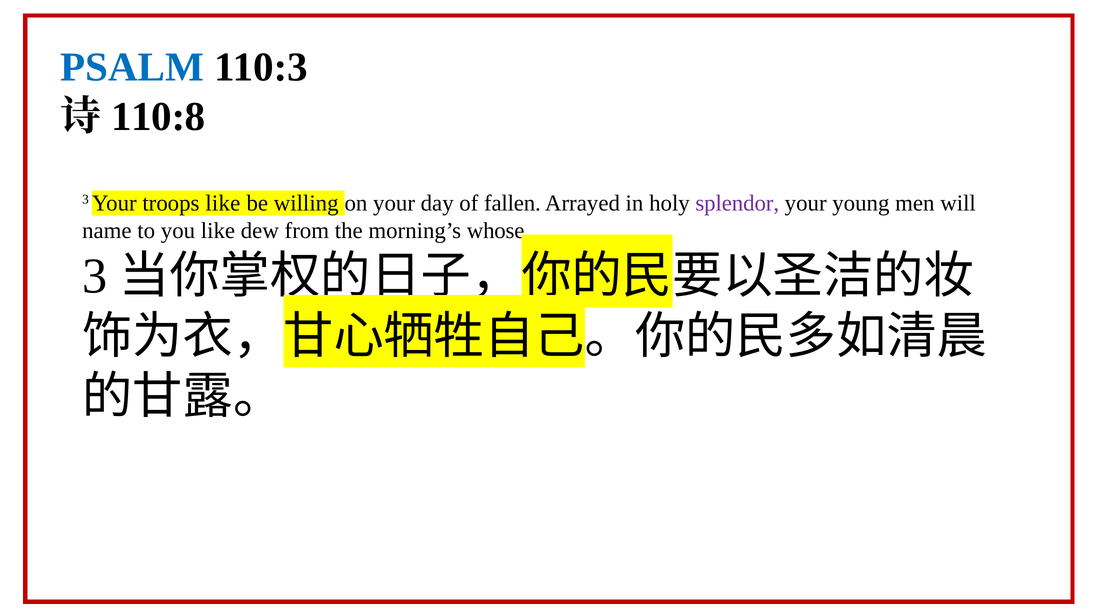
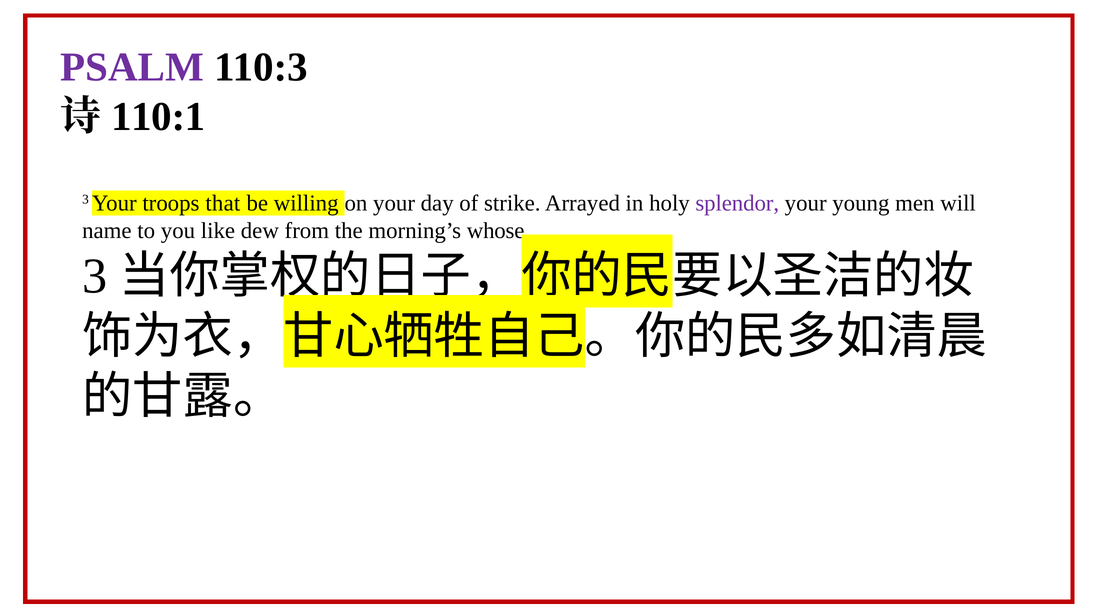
PSALM colour: blue -> purple (132, 67)
110:8: 110:8 -> 110:1 (158, 117)
troops like: like -> that (223, 203)
fallen: fallen -> strike (512, 203)
